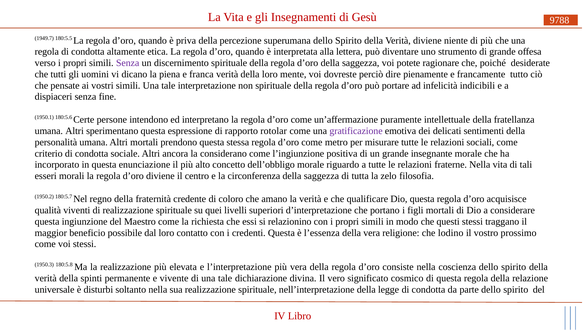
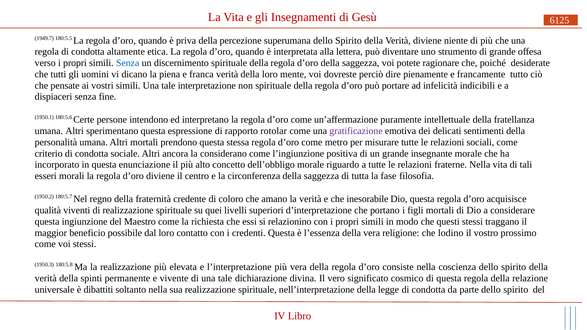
9788: 9788 -> 6125 (559, 20)
Senza colour: purple -> blue (128, 63)
zelo: zelo -> fase (388, 176)
qualificare: qualificare -> inesorabile (367, 199)
disturbi: disturbi -> dibattiti (98, 290)
